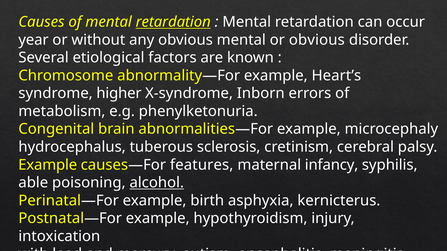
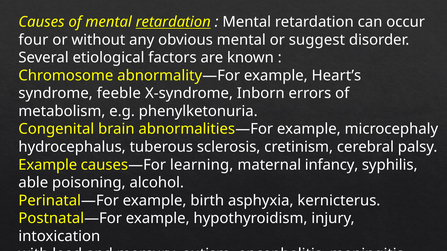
year: year -> four (33, 40)
or obvious: obvious -> suggest (317, 40)
higher: higher -> feeble (119, 94)
features: features -> learning (202, 165)
alcohol underline: present -> none (157, 183)
